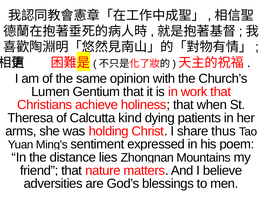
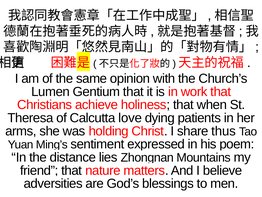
kind: kind -> love (130, 118)
